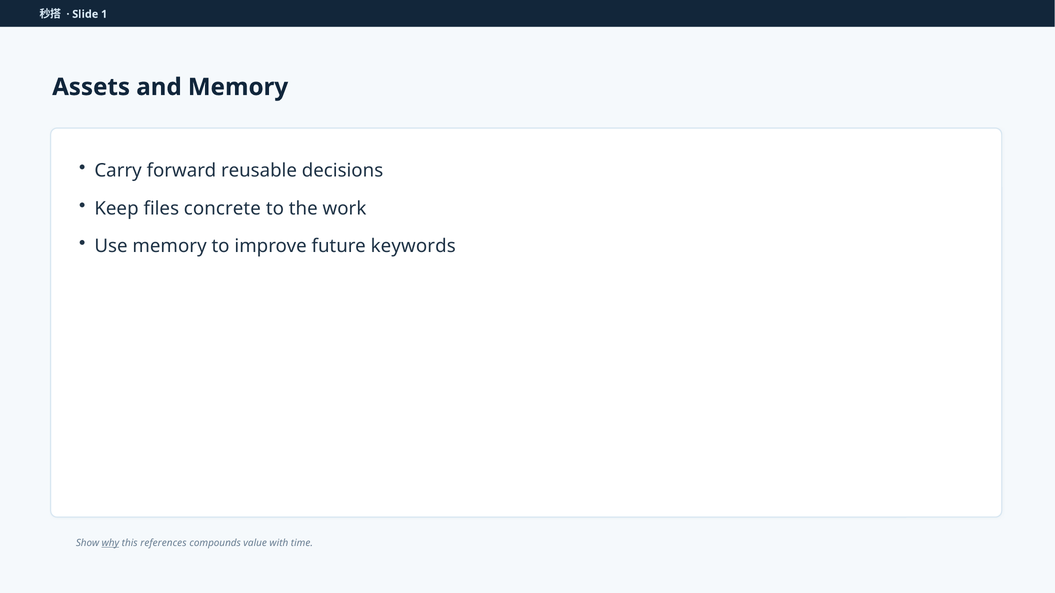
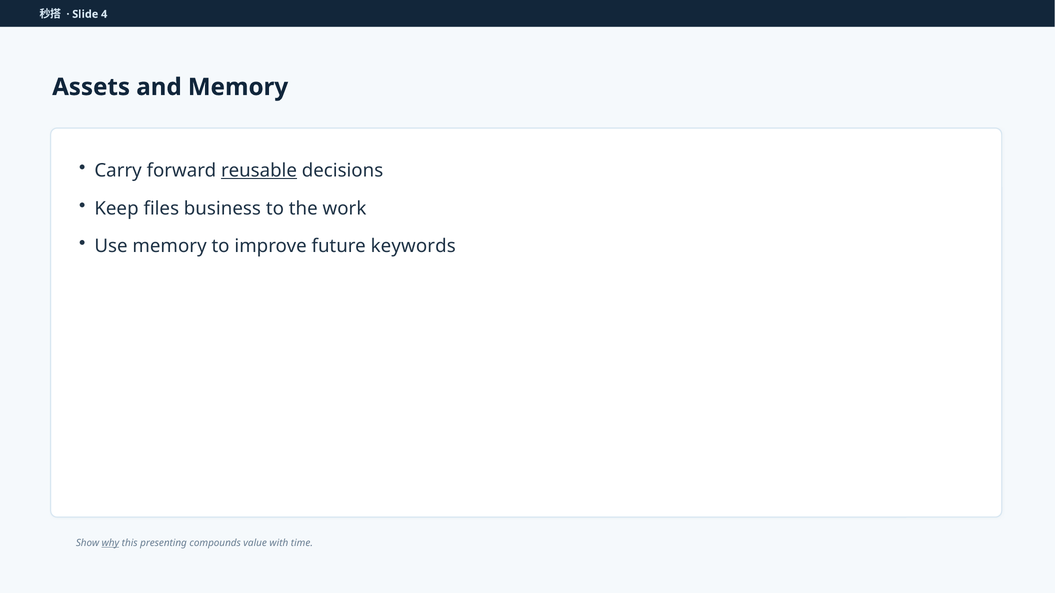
1: 1 -> 4 (104, 14)
reusable underline: none -> present (259, 171)
concrete: concrete -> business (222, 209)
references: references -> presenting (164, 543)
